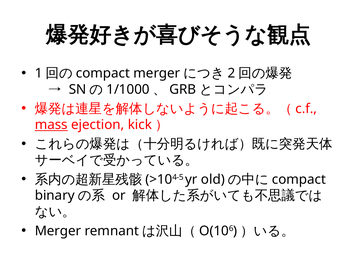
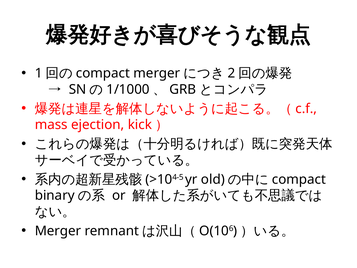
mass underline: present -> none (51, 125)
